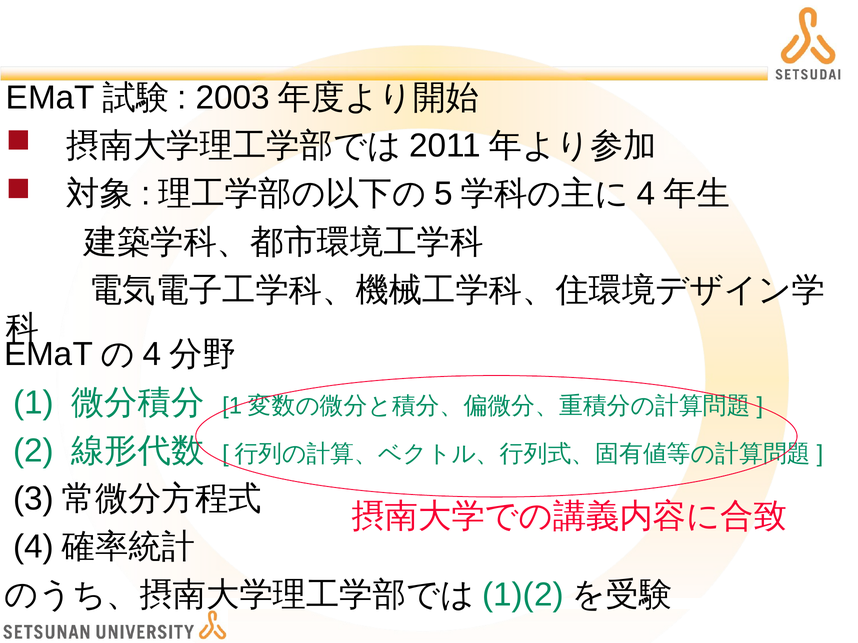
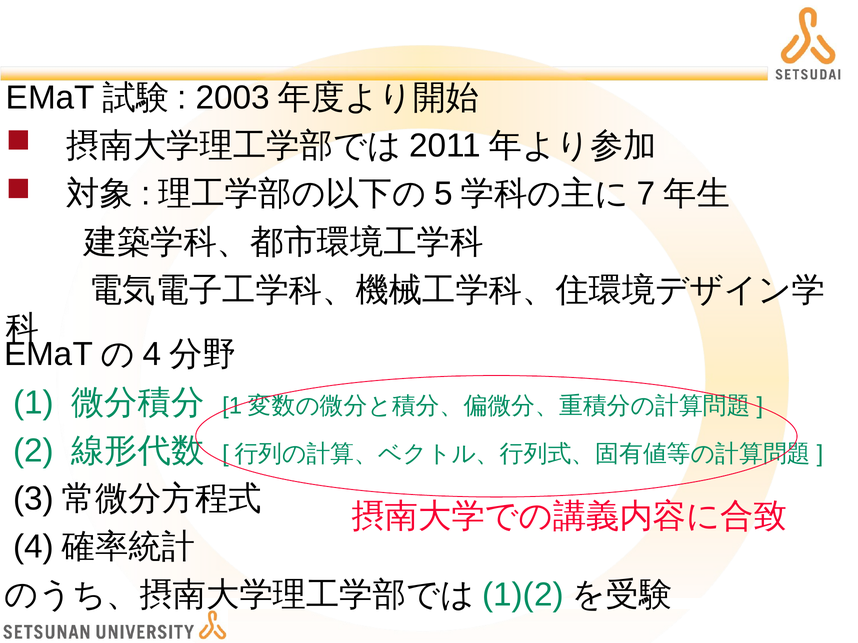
4: 4 -> 7 (646, 194)
